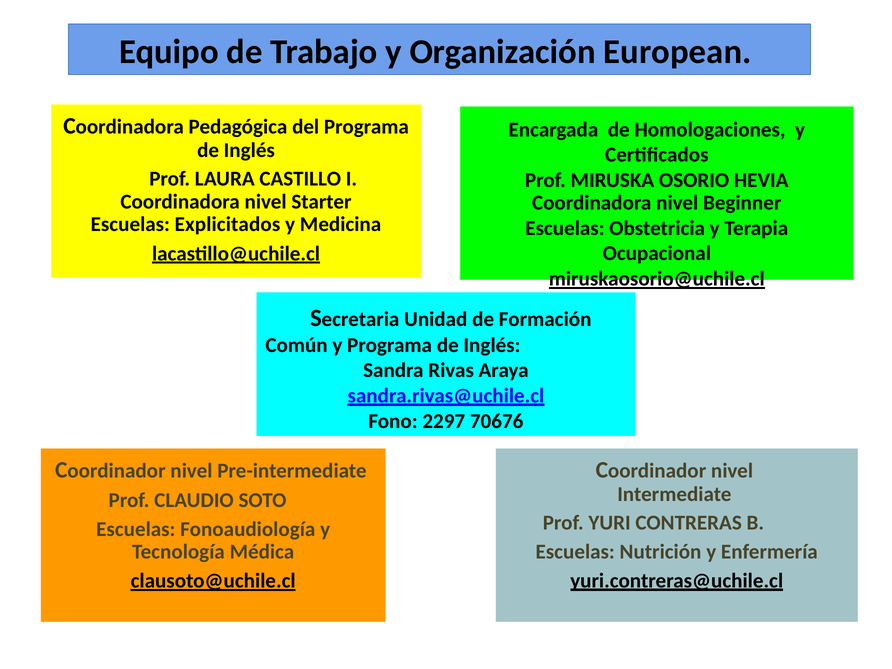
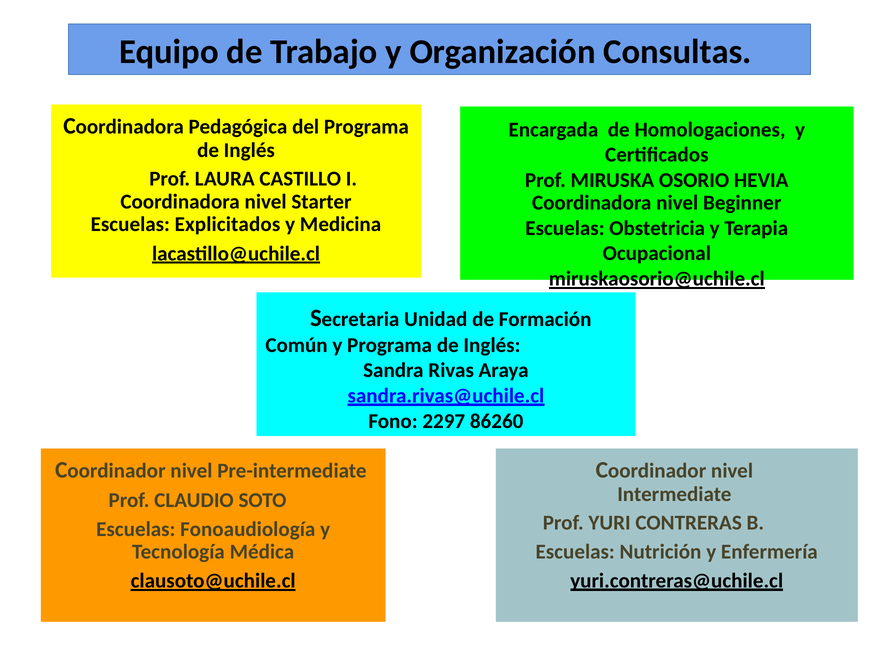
European: European -> Consultas (678, 52)
70676: 70676 -> 86260 (497, 421)
